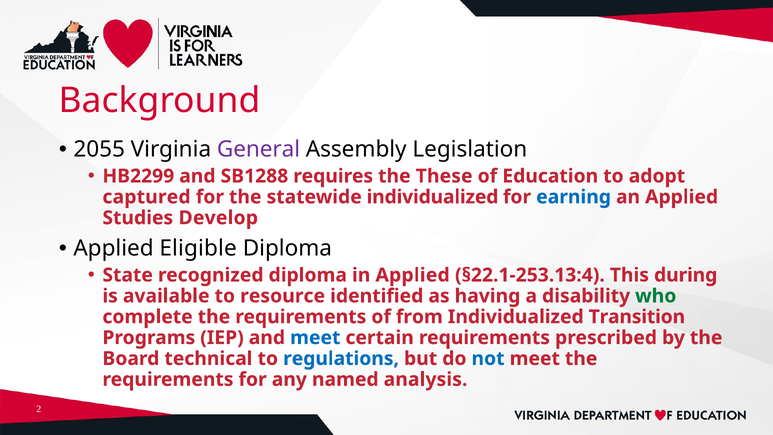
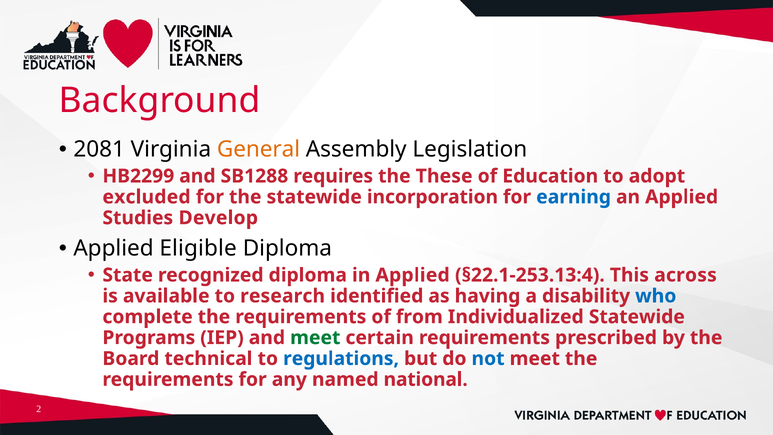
2055: 2055 -> 2081 (99, 149)
General colour: purple -> orange (259, 149)
captured: captured -> excluded (147, 197)
statewide individualized: individualized -> incorporation (432, 197)
during: during -> across (686, 275)
resource: resource -> research (283, 296)
who colour: green -> blue (656, 296)
Individualized Transition: Transition -> Statewide (637, 317)
meet colour: blue -> green (315, 338)
analysis: analysis -> national (426, 379)
